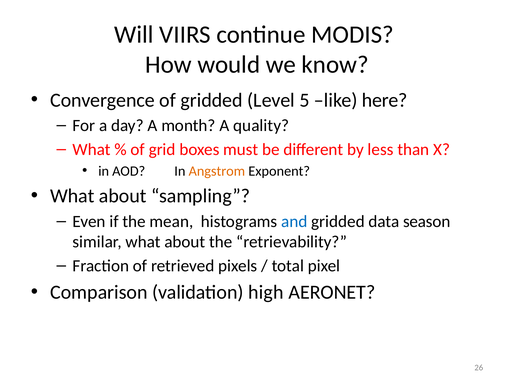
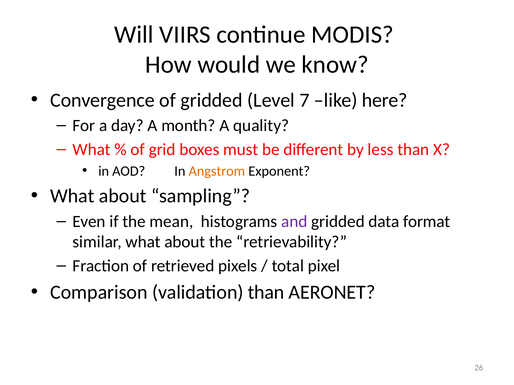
5: 5 -> 7 (304, 100)
and colour: blue -> purple (294, 222)
season: season -> format (427, 222)
validation high: high -> than (266, 293)
